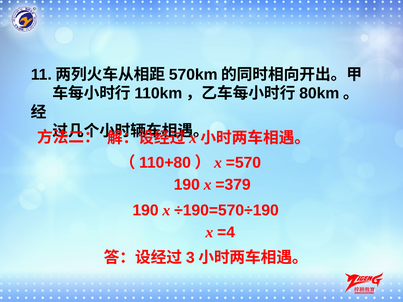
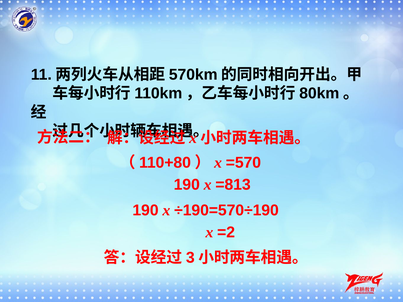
=379: =379 -> =813 (233, 185)
=4: =4 -> =2 (226, 233)
